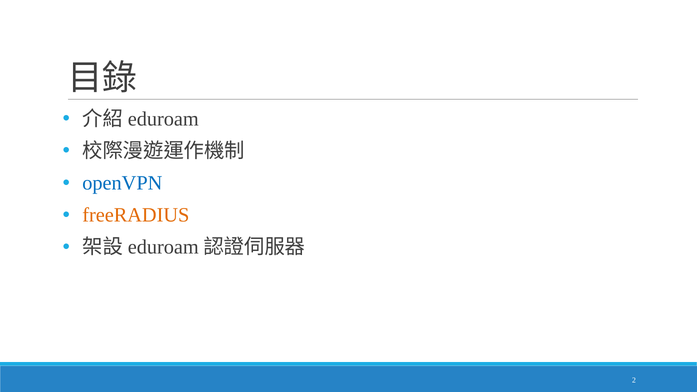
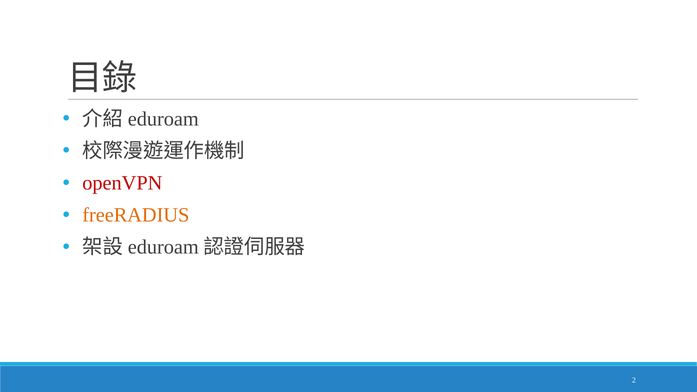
openVPN colour: blue -> red (122, 183)
